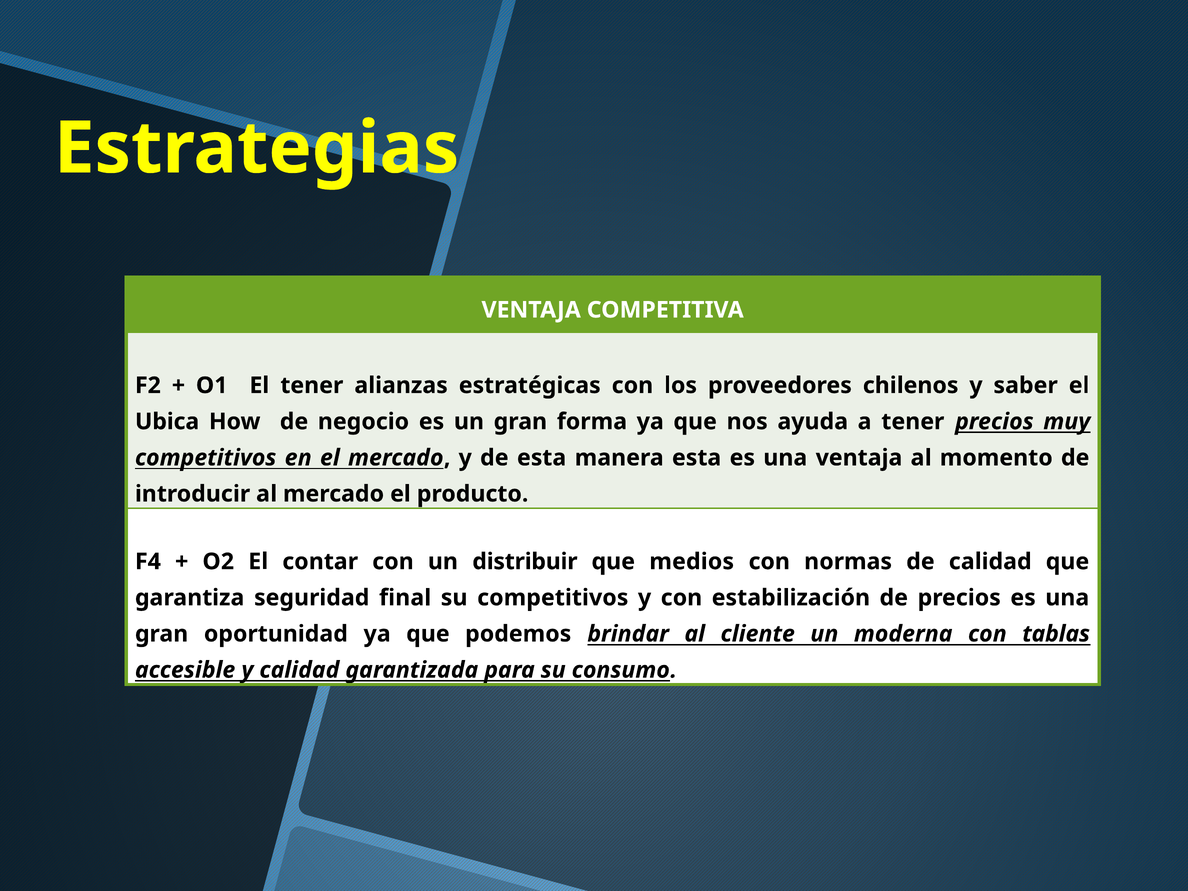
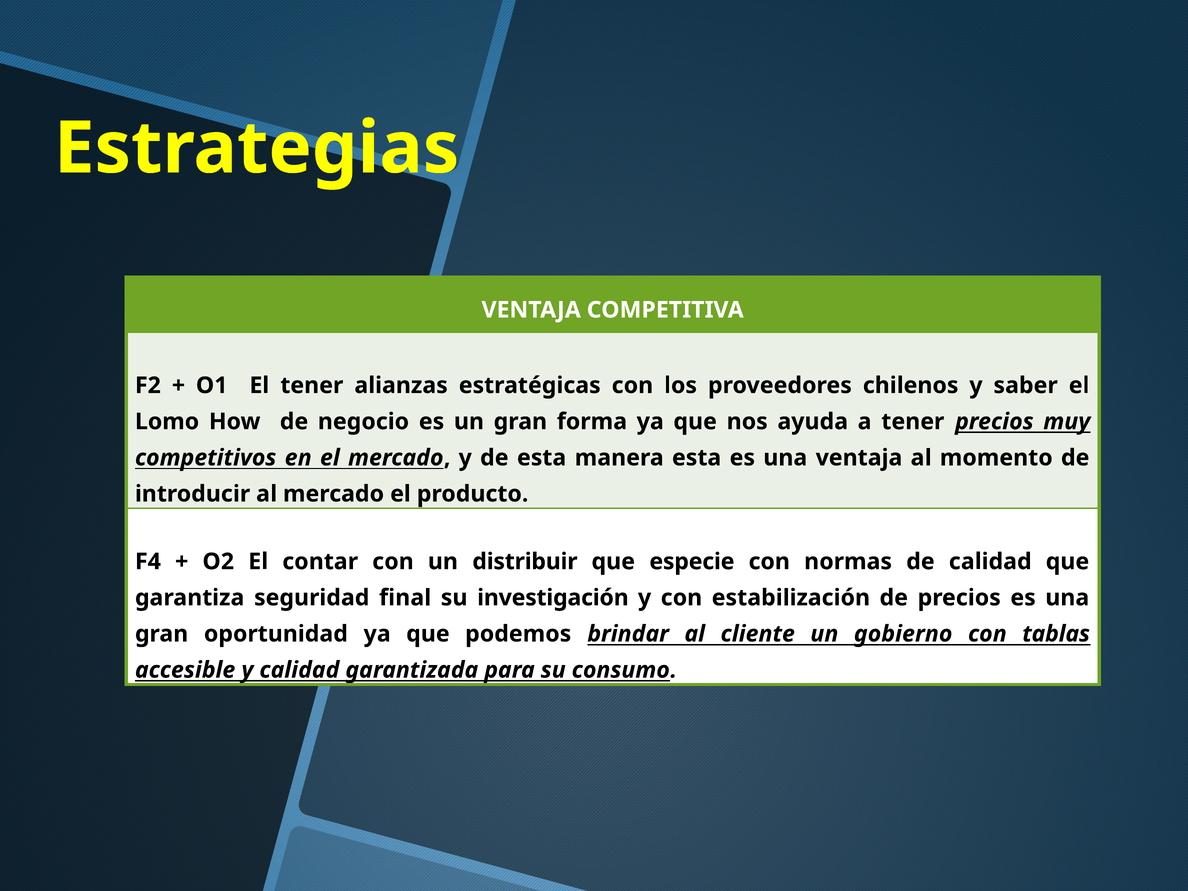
Ubica: Ubica -> Lomo (167, 422)
medios: medios -> especie (692, 562)
su competitivos: competitivos -> investigación (553, 598)
moderna: moderna -> gobierno (903, 634)
